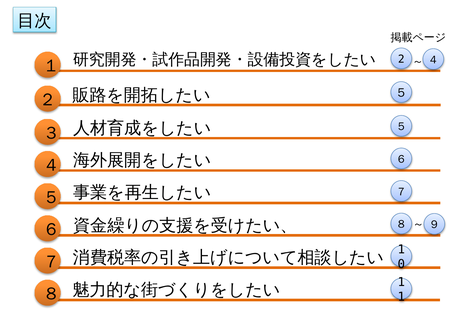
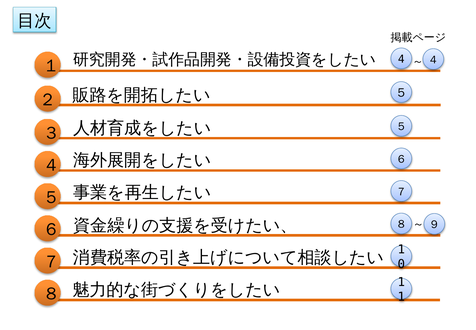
2: 2 -> 4 (401, 59)
